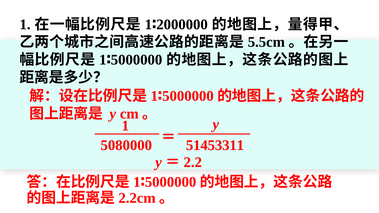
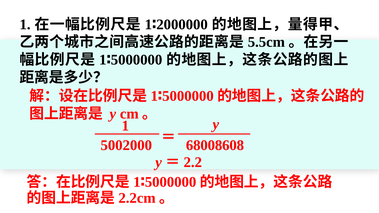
51453311: 51453311 -> 68008608 (215, 145)
5080000: 5080000 -> 5002000 (126, 145)
